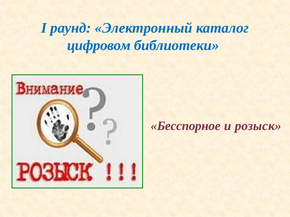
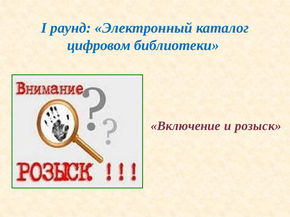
Бесспорное: Бесспорное -> Включение (186, 126)
